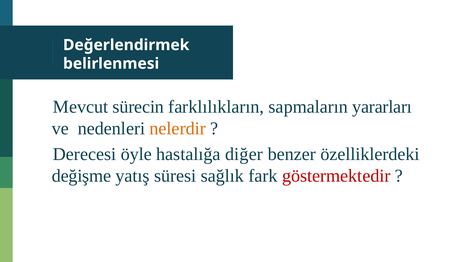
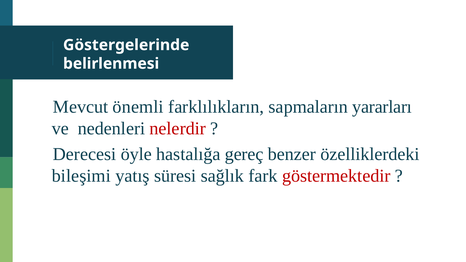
Değerlendirmek: Değerlendirmek -> Göstergelerinde (126, 45)
sürecin: sürecin -> önemli (138, 107)
nelerdir colour: orange -> red (178, 129)
diğer: diğer -> gereç (244, 154)
değişme: değişme -> bileşimi (81, 176)
